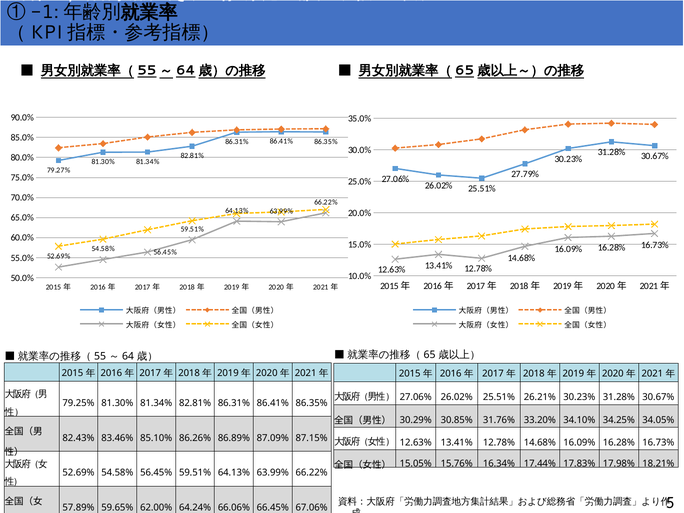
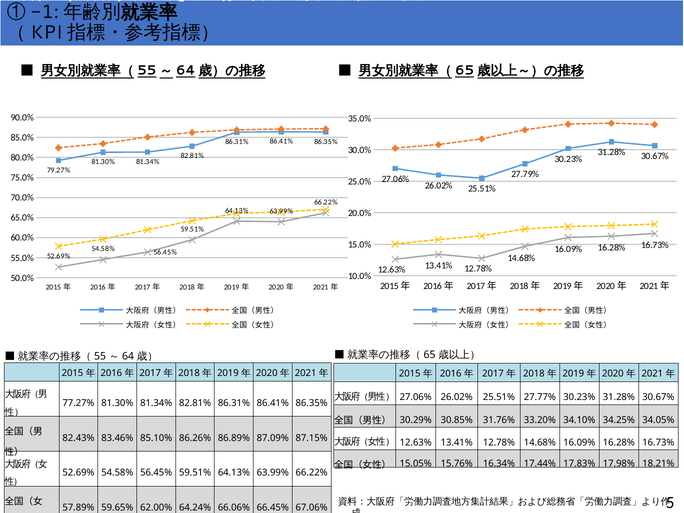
26.21%: 26.21% -> 27.77% (540, 397)
79.25%: 79.25% -> 77.27% (78, 403)
